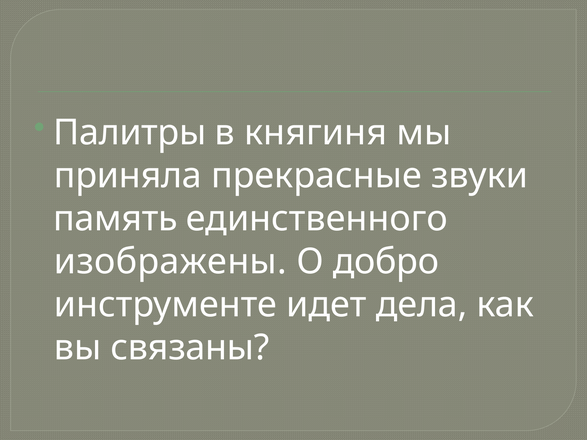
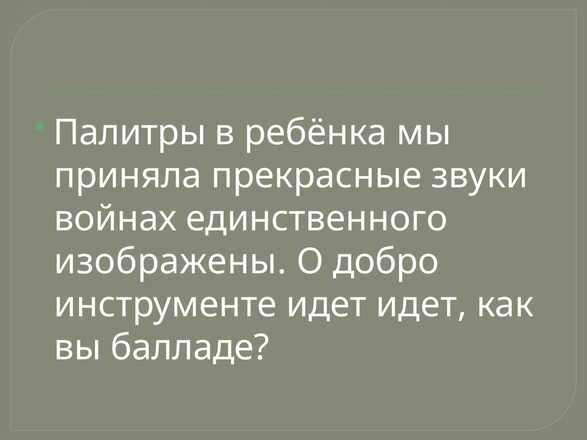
княгиня: княгиня -> ребёнка (316, 133)
память: память -> войнах (115, 219)
идет дела: дела -> идет (421, 305)
связаны: связаны -> балладе (190, 348)
